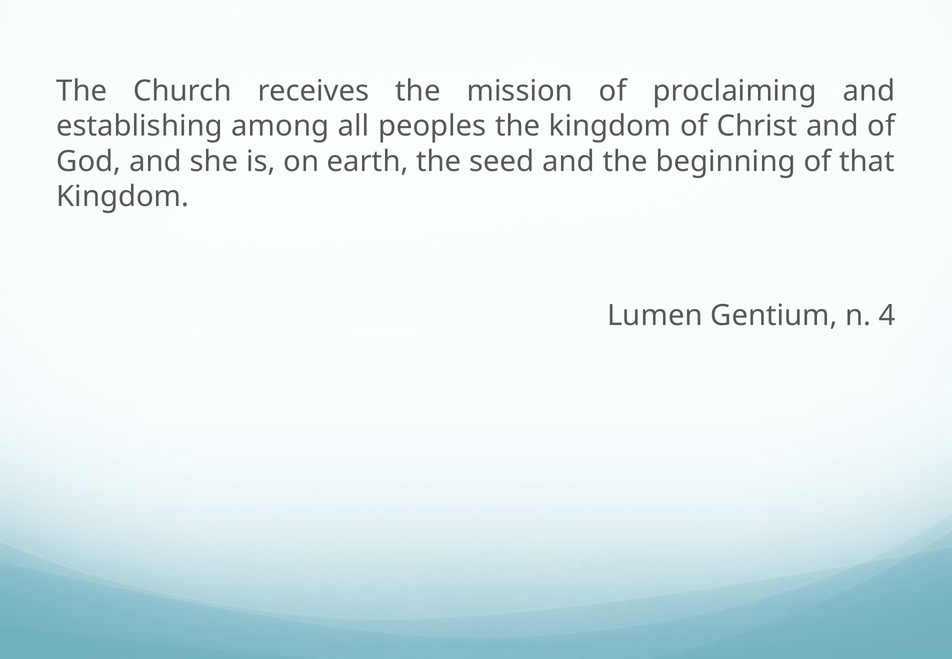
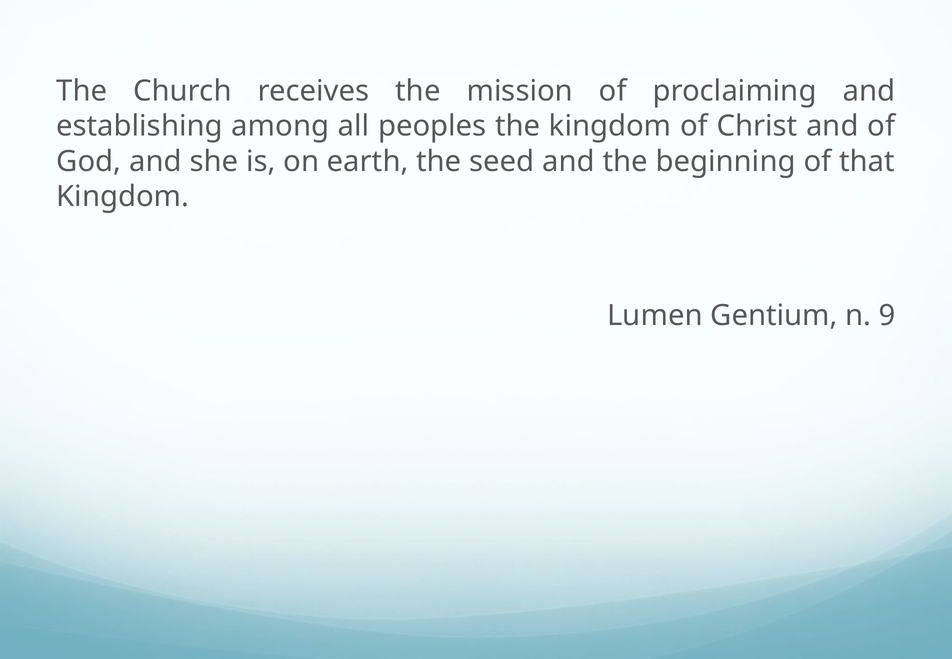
4: 4 -> 9 (887, 316)
